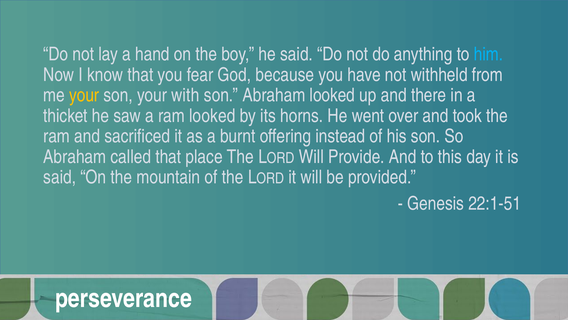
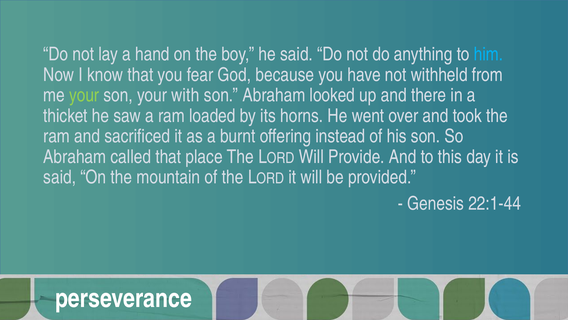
your colour: yellow -> light green (84, 95)
ram looked: looked -> loaded (212, 116)
22:1-51: 22:1-51 -> 22:1-44 (495, 203)
